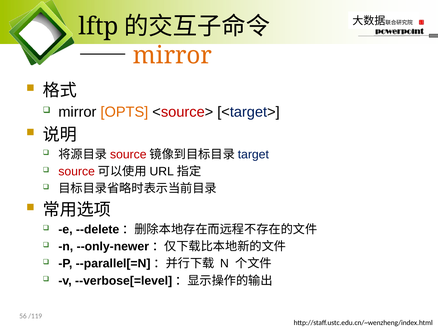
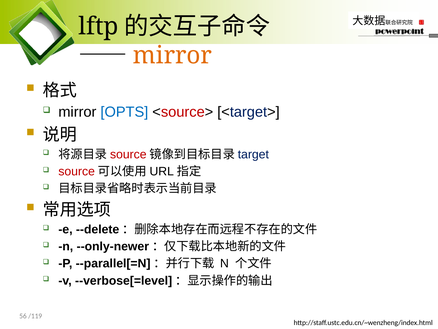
OPTS colour: orange -> blue (124, 112)
